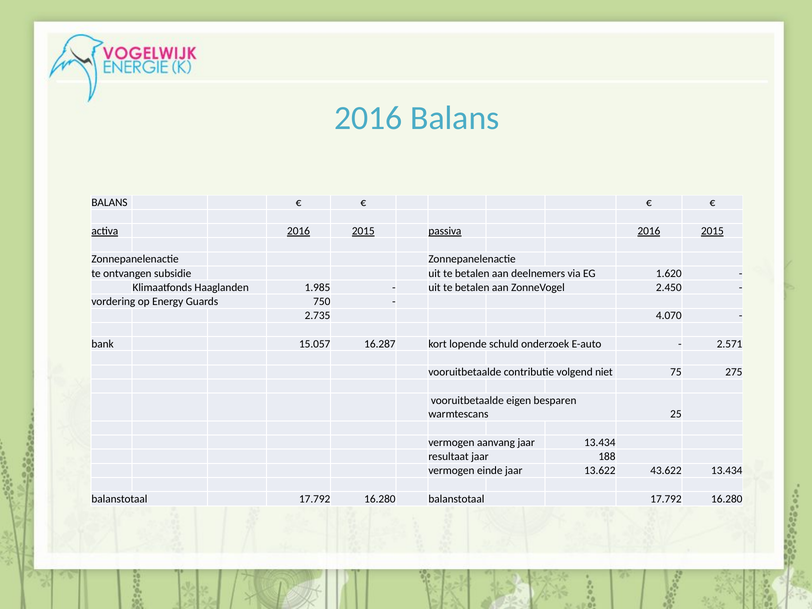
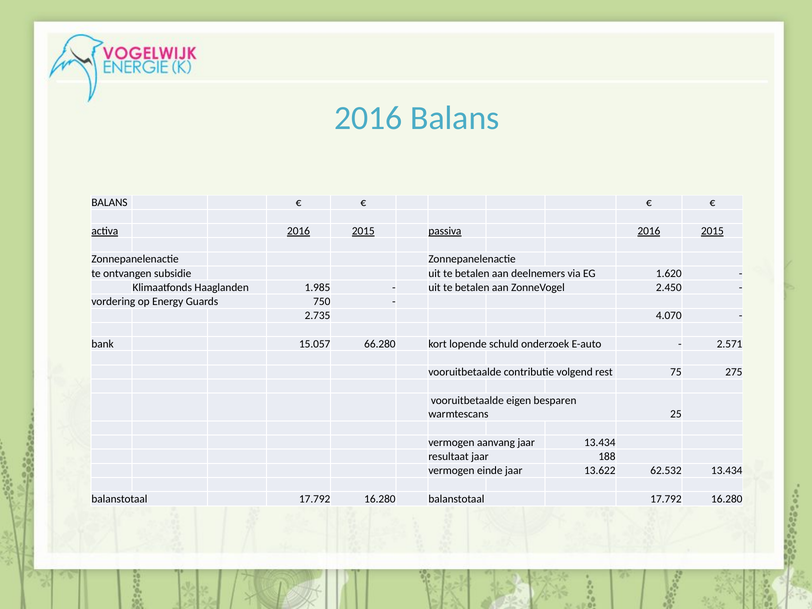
16.287: 16.287 -> 66.280 (380, 344)
niet: niet -> rest (604, 372)
43.622: 43.622 -> 62.532 (666, 471)
